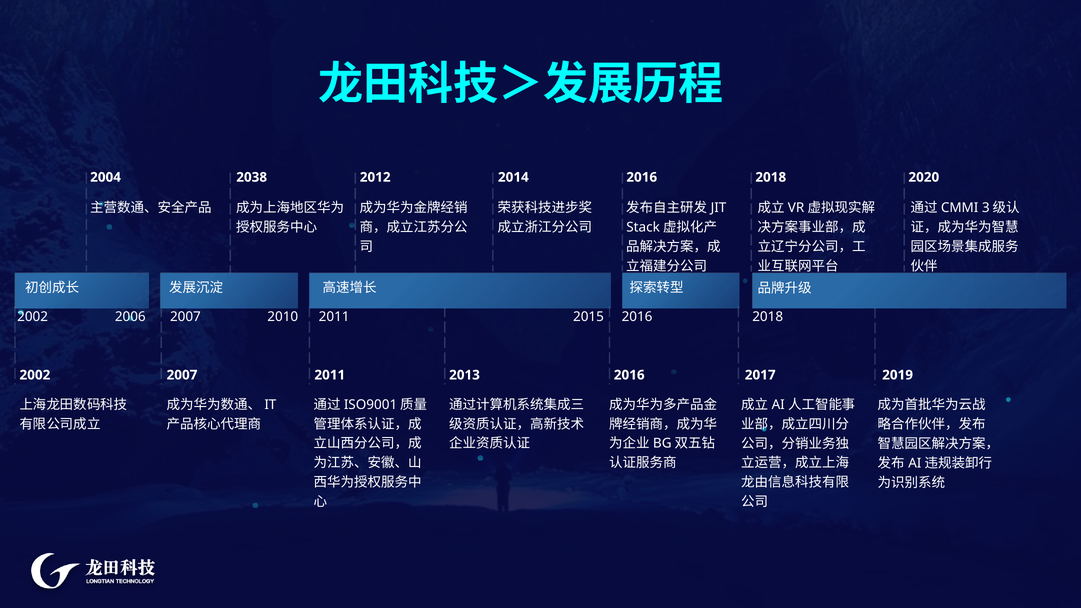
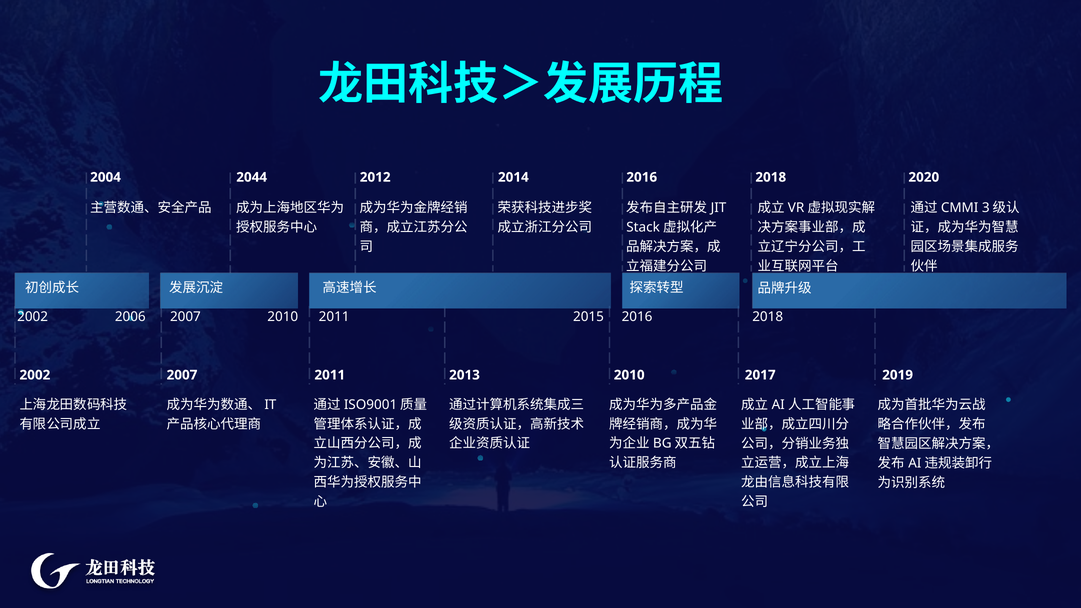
2038: 2038 -> 2044 (252, 177)
2016: 2016 -> 2010 (629, 375)
